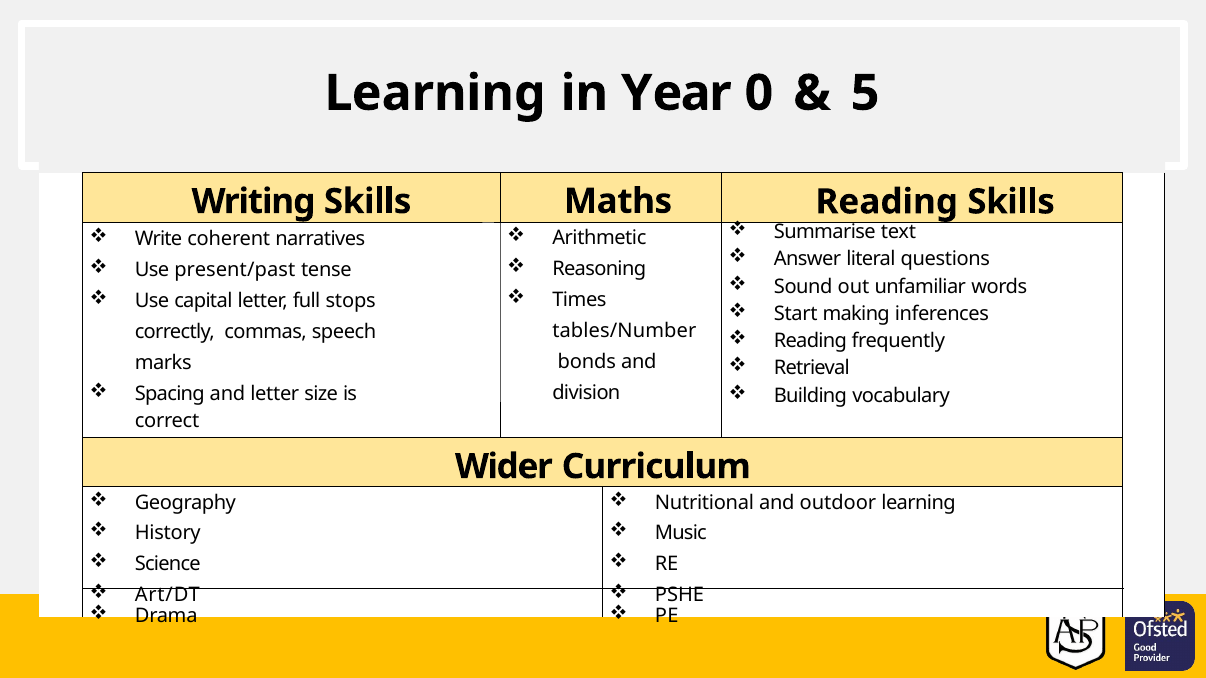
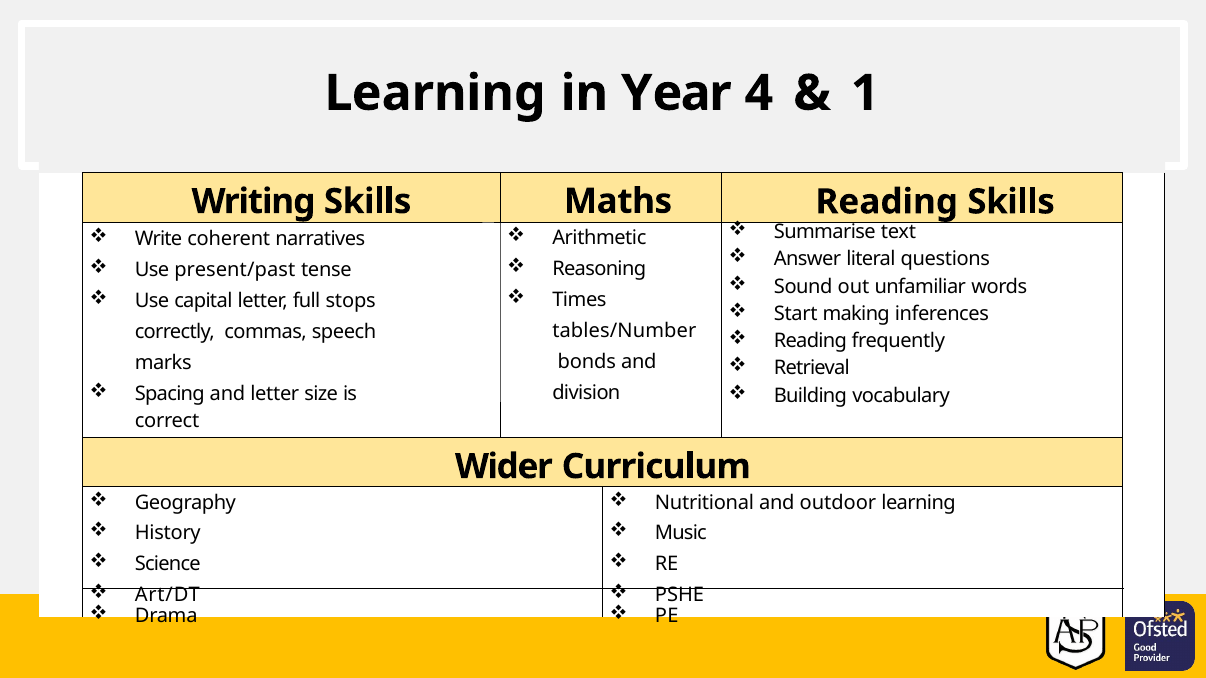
0: 0 -> 4 (759, 93)
5: 5 -> 1 (865, 93)
